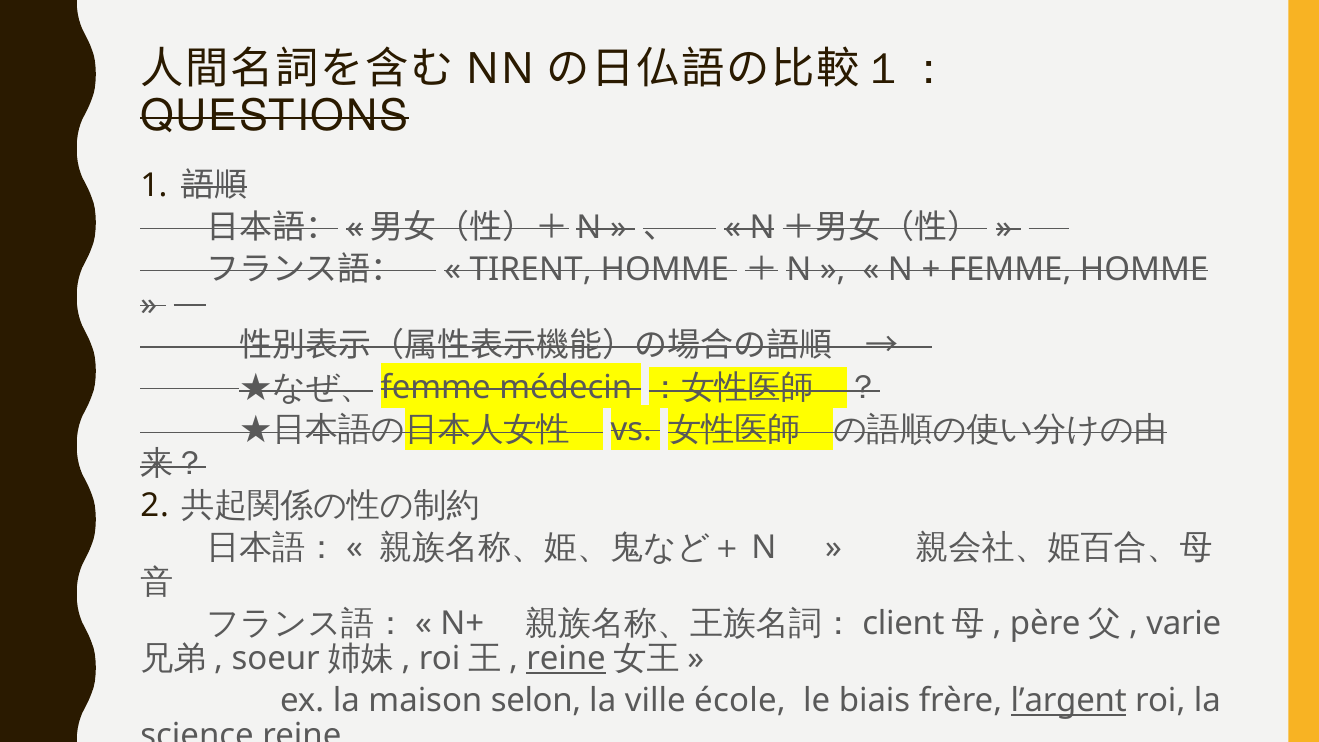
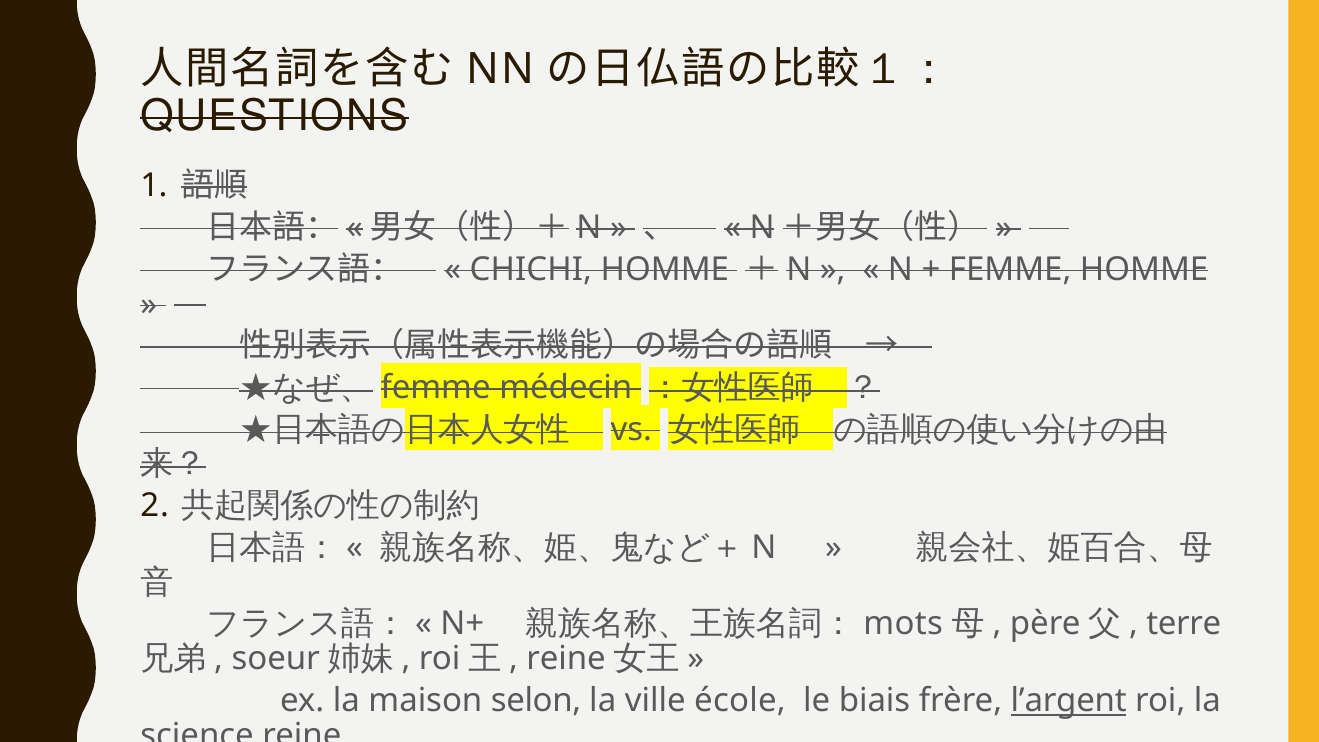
TIRENT: TIRENT -> CHICHI (531, 269)
client: client -> mots (903, 624)
varie: varie -> terre (1184, 624)
reine underline: present -> none (566, 659)
